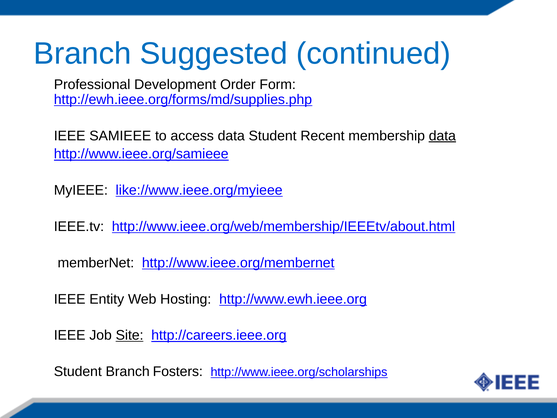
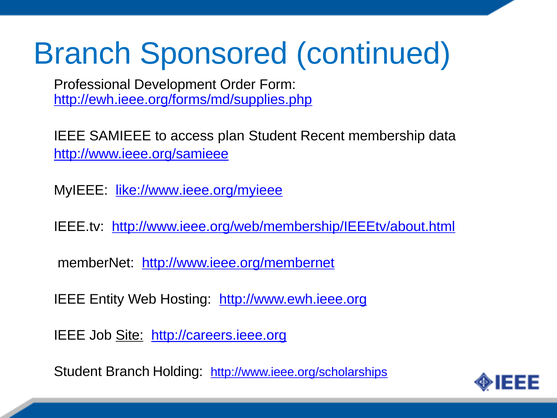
Suggested: Suggested -> Sponsored (214, 54)
access data: data -> plan (231, 136)
data underline: present -> none (442, 136)
Fosters: Fosters -> Holding (178, 371)
